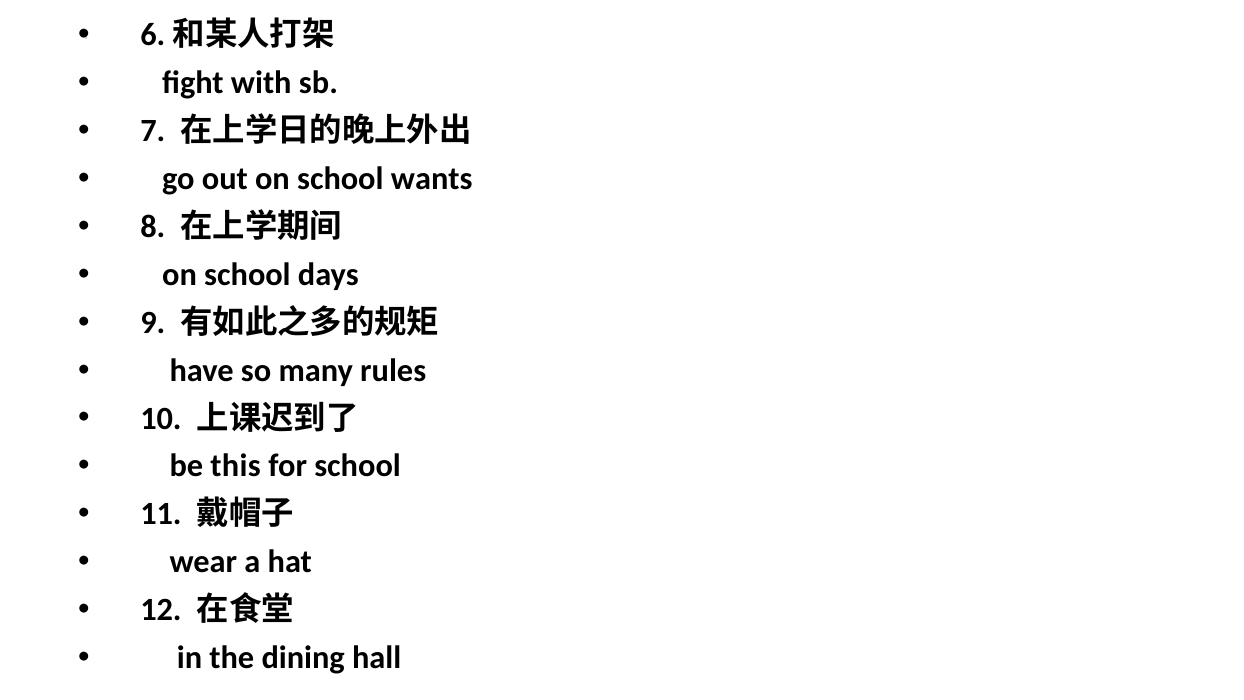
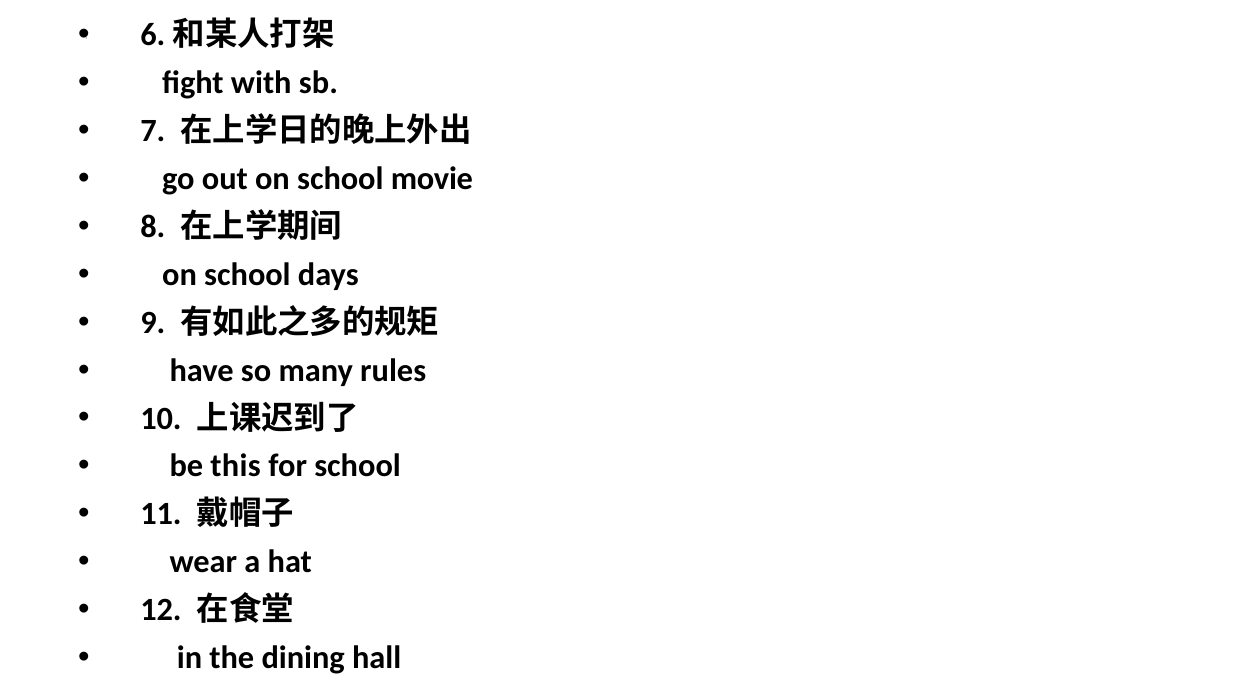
wants: wants -> movie (432, 179)
